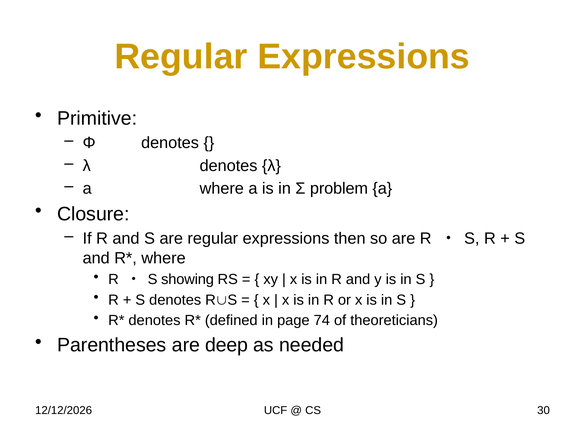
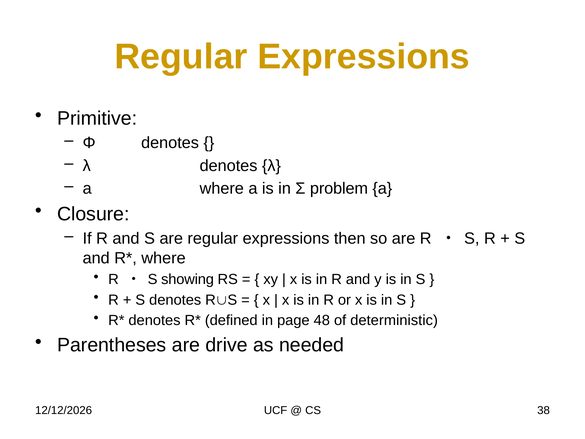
74: 74 -> 48 (322, 320)
theoreticians: theoreticians -> deterministic (394, 320)
deep: deep -> drive (227, 345)
30: 30 -> 38 (544, 410)
